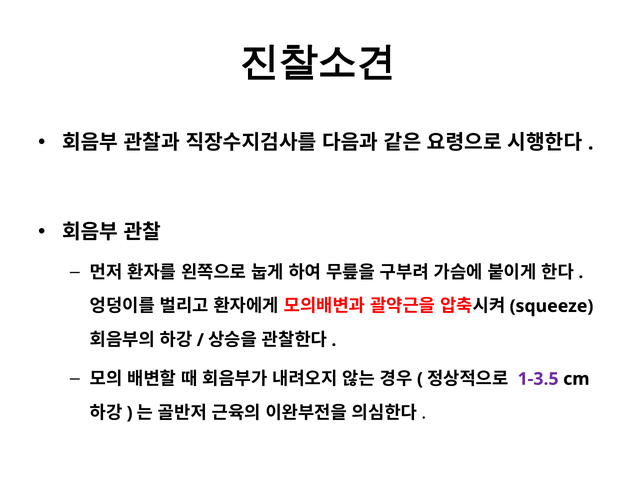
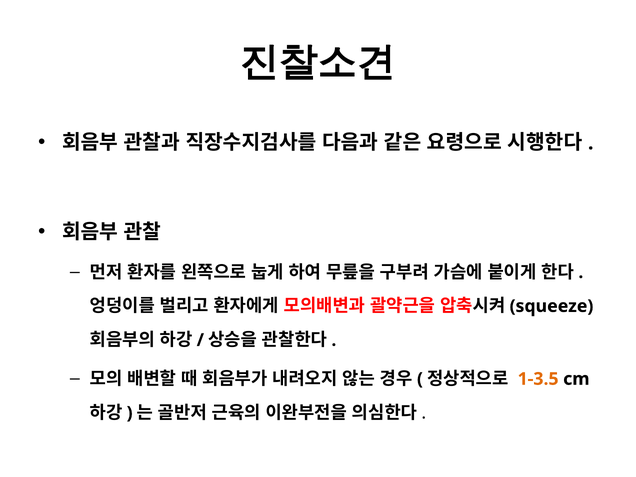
1-3.5 colour: purple -> orange (538, 379)
